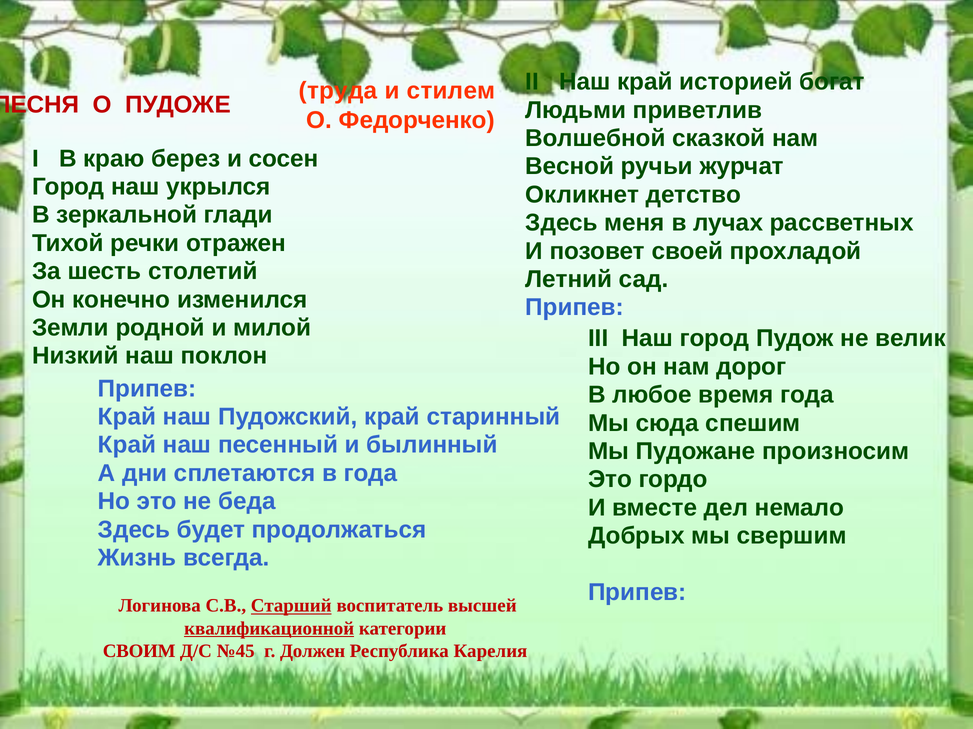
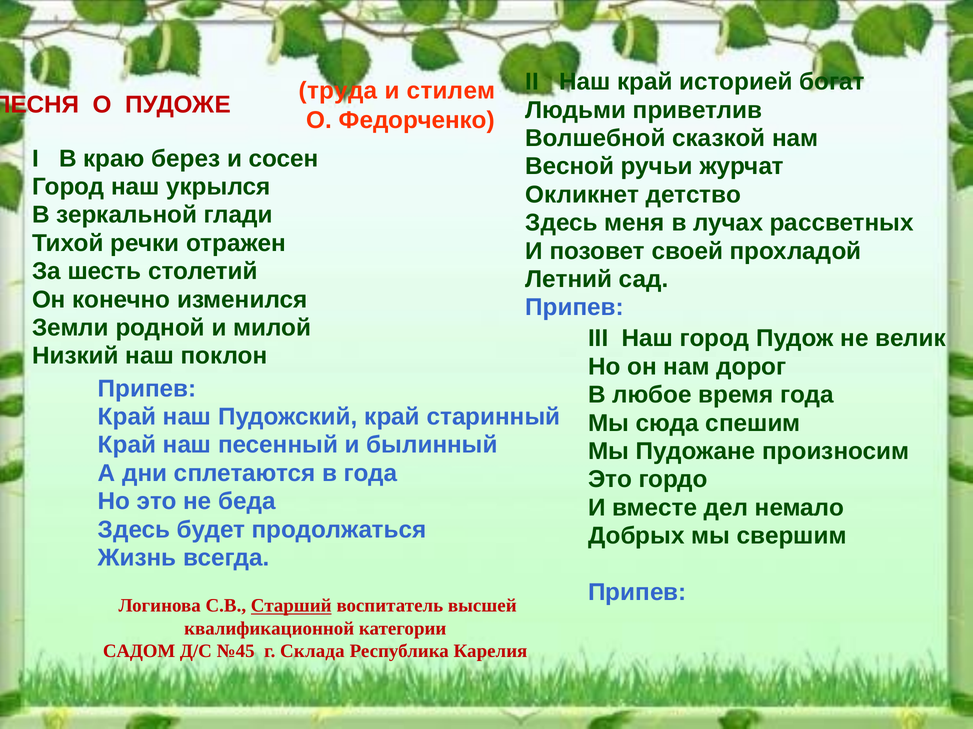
квалификационной underline: present -> none (269, 629)
СВОИМ: СВОИМ -> САДОМ (139, 652)
Должен: Должен -> Склада (312, 652)
